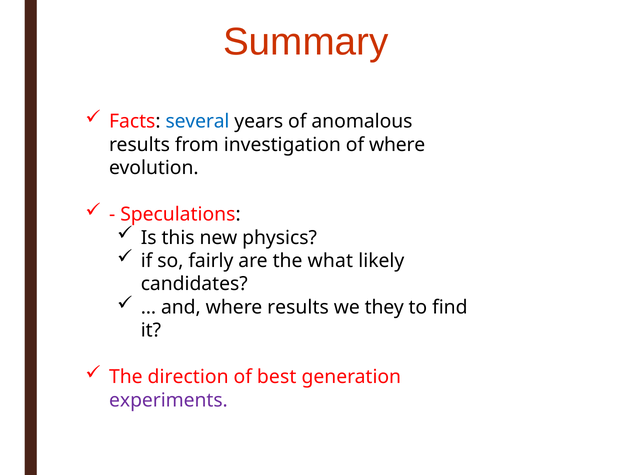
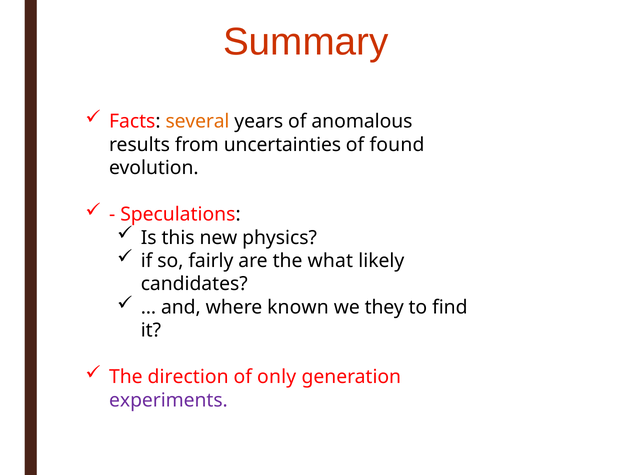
several colour: blue -> orange (198, 122)
investigation: investigation -> uncertainties (282, 145)
of where: where -> found (397, 145)
where results: results -> known (298, 307)
best: best -> only (277, 377)
